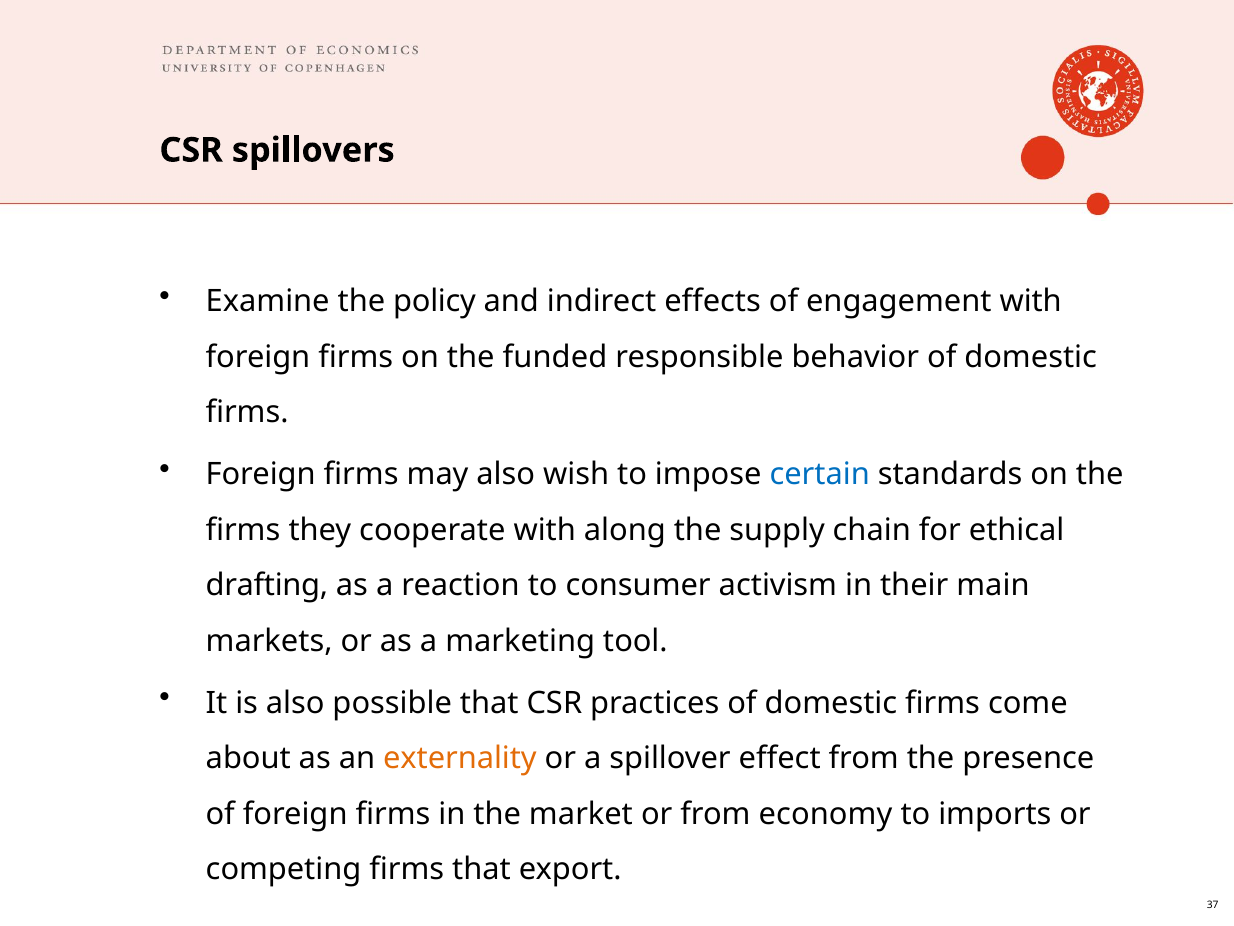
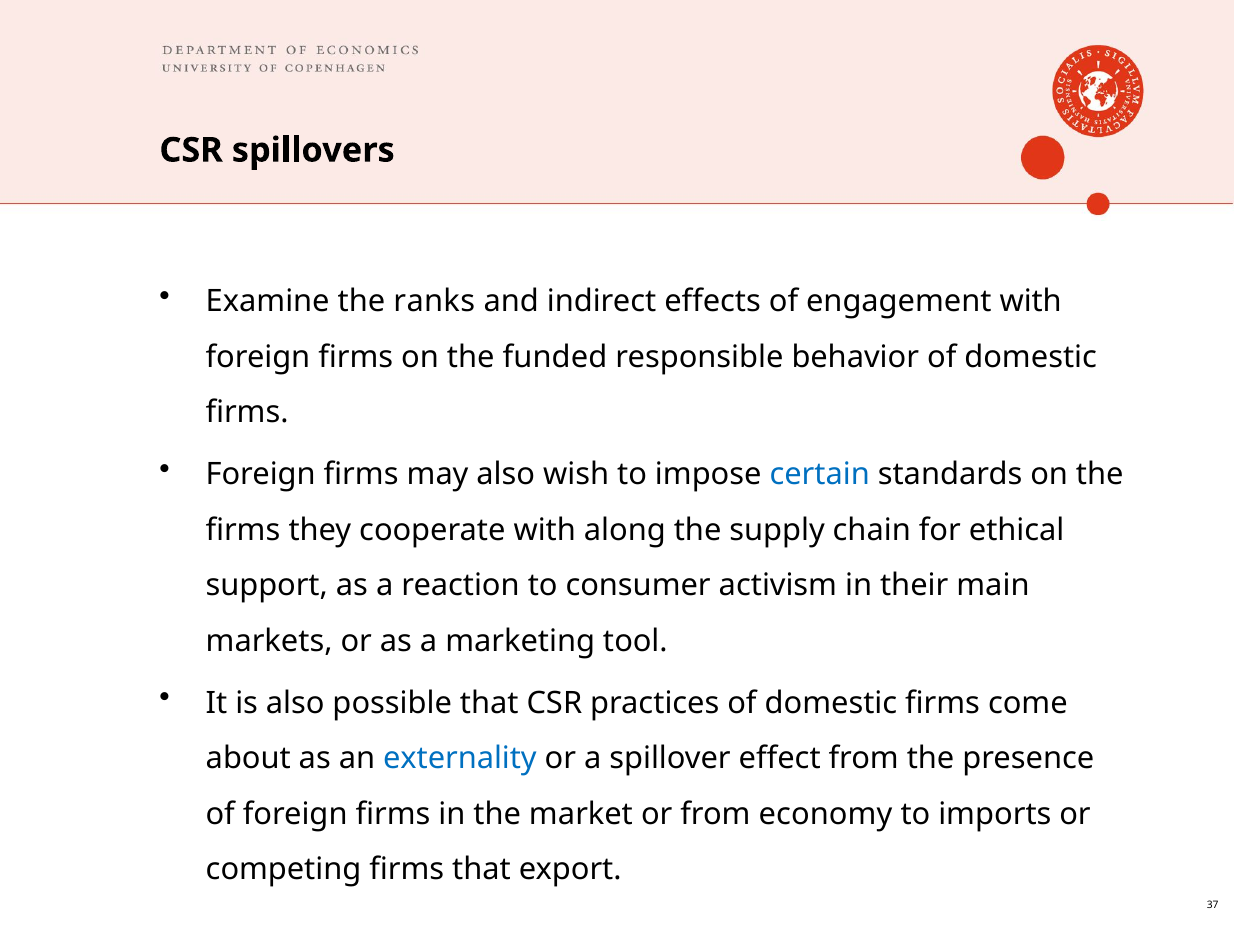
policy: policy -> ranks (434, 301)
drafting: drafting -> support (267, 585)
externality colour: orange -> blue (460, 758)
